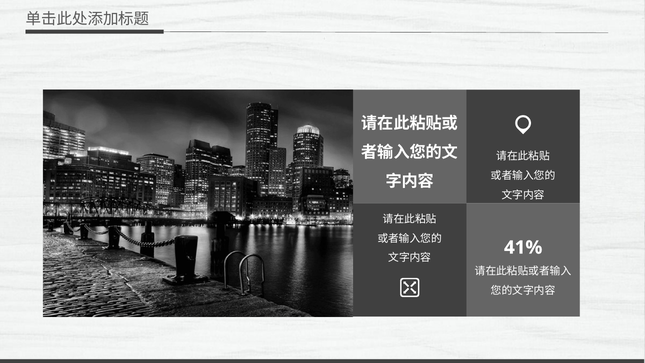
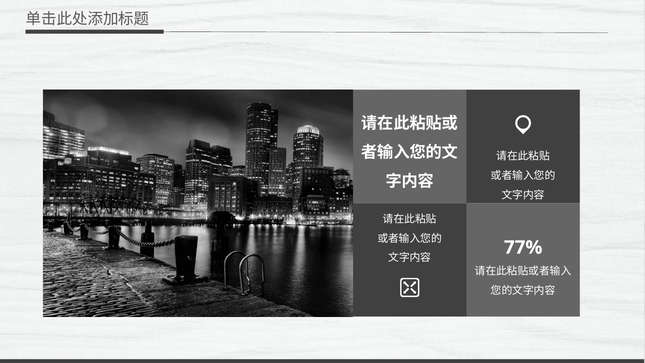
41%: 41% -> 77% (523, 247)
